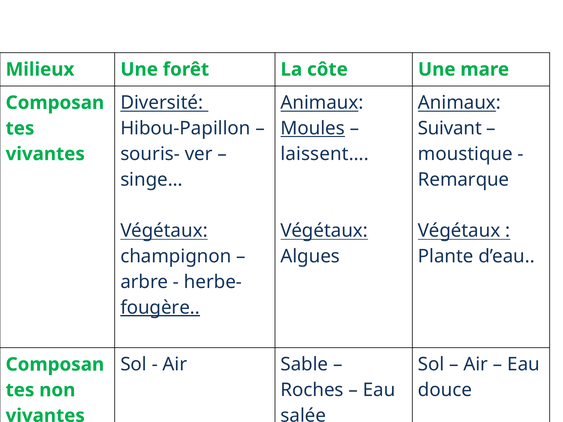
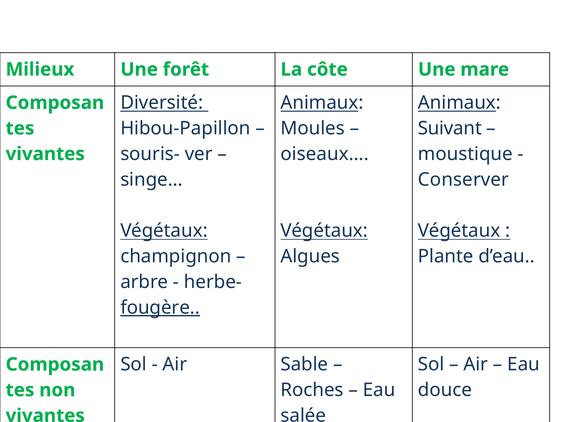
Moules underline: present -> none (313, 128)
laissent…: laissent… -> oiseaux… (325, 154)
Remarque: Remarque -> Conserver (463, 180)
